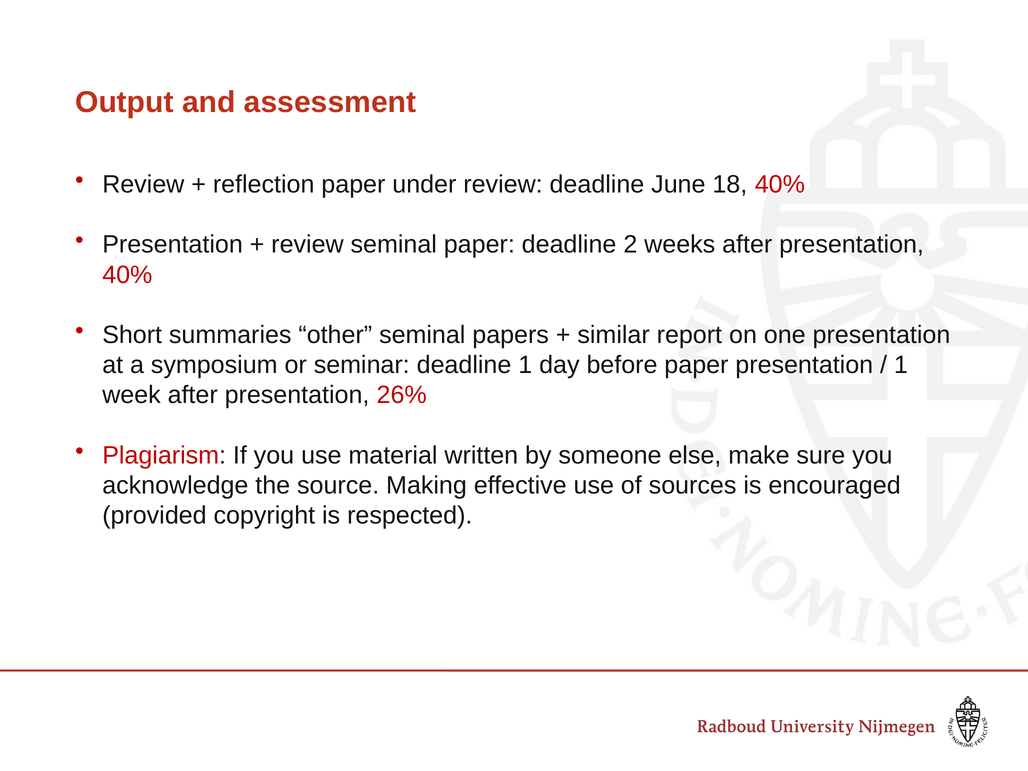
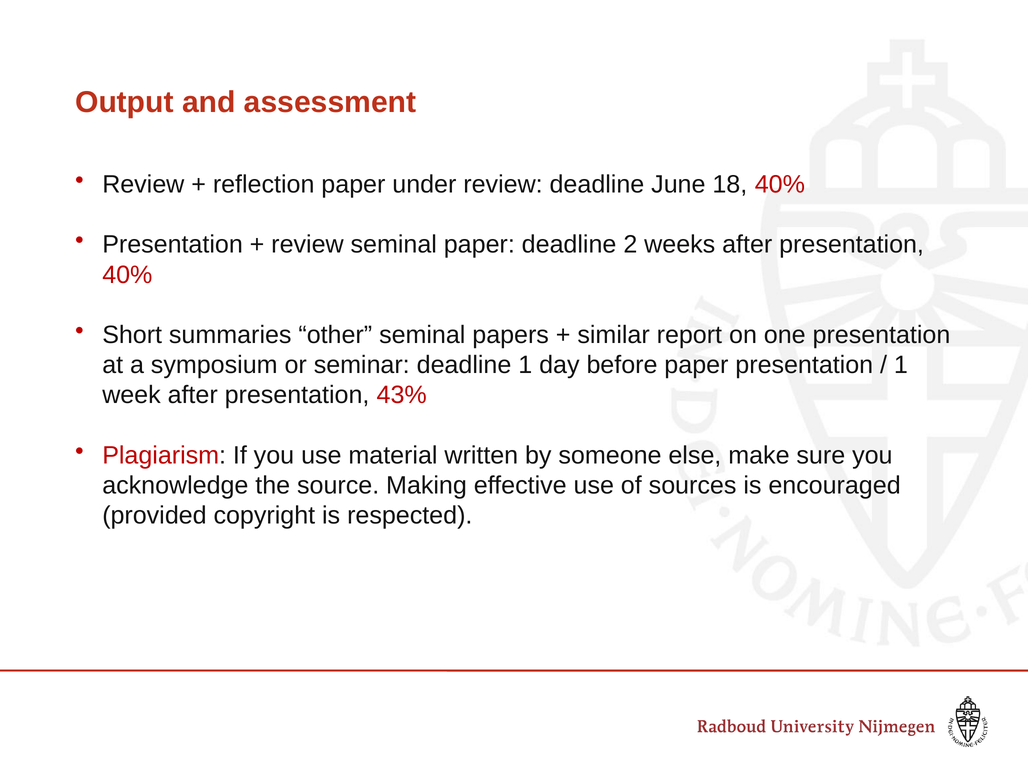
26%: 26% -> 43% (402, 395)
